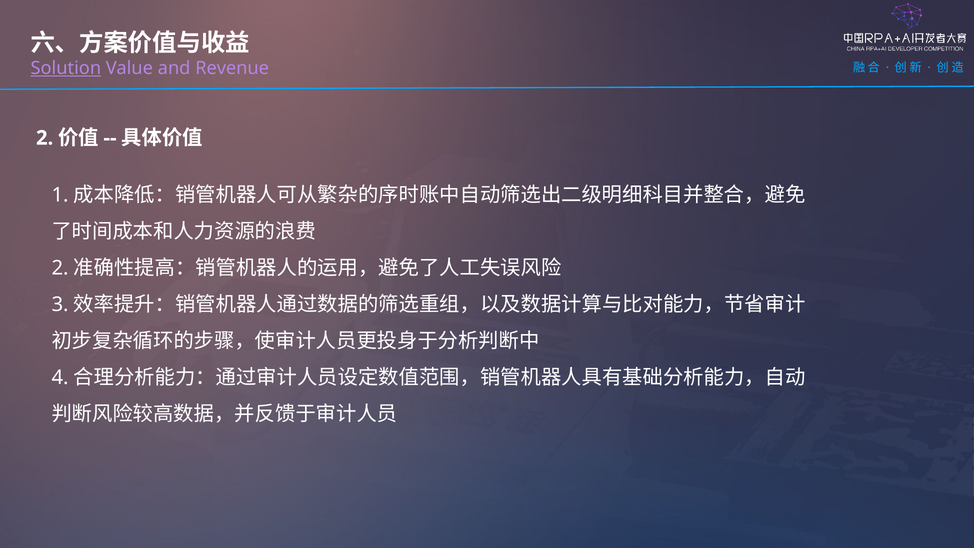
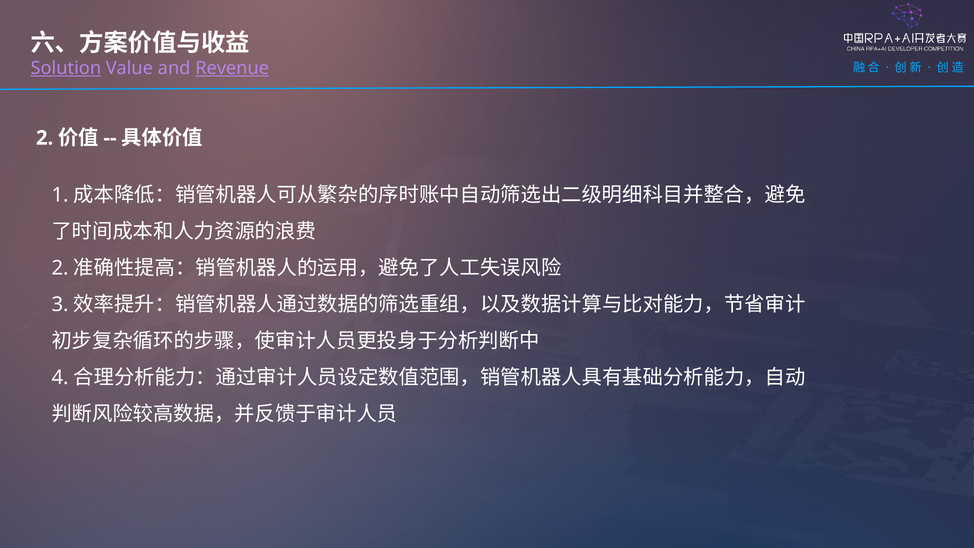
Revenue underline: none -> present (232, 68)
